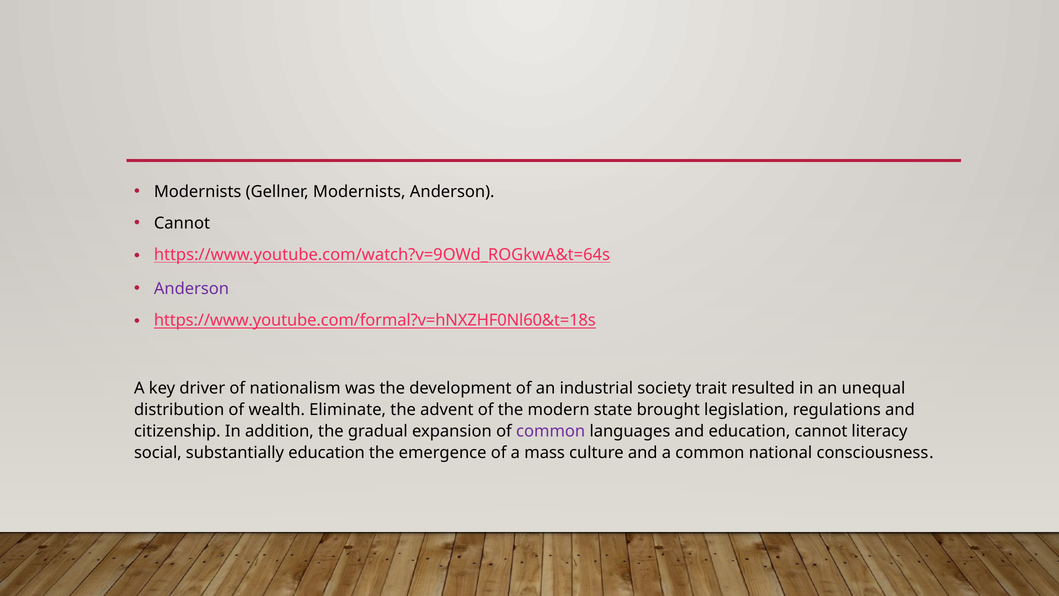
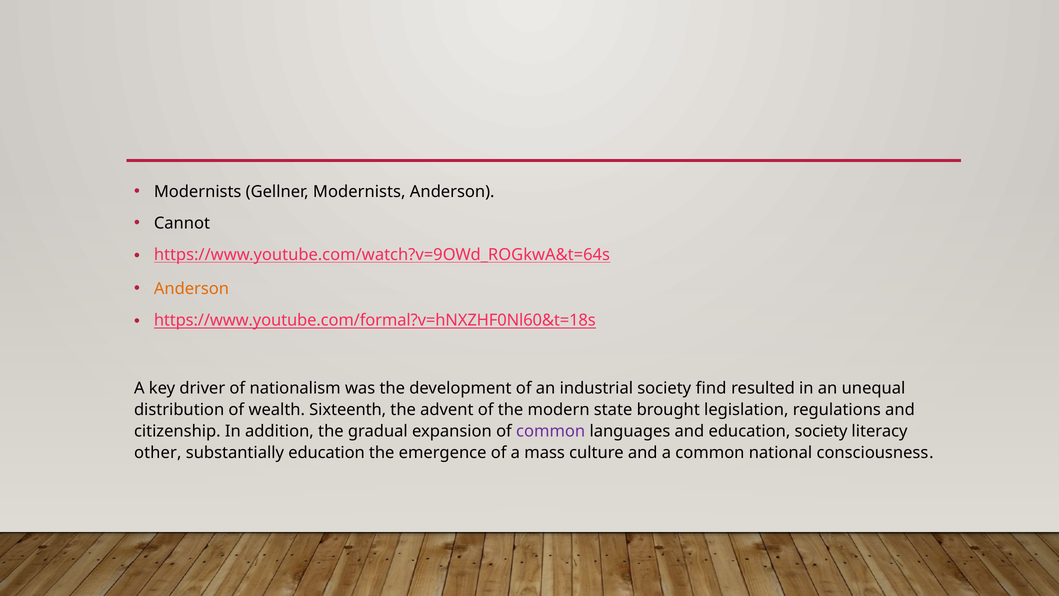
Anderson colour: purple -> orange (191, 289)
trait: trait -> find (711, 388)
Eliminate: Eliminate -> Sixteenth (348, 410)
education cannot: cannot -> society (821, 431)
social: social -> other (158, 452)
